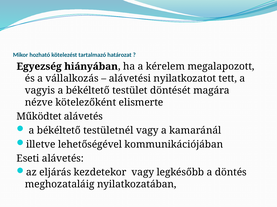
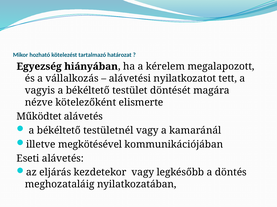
lehetőségével: lehetőségével -> megkötésével (90, 145)
